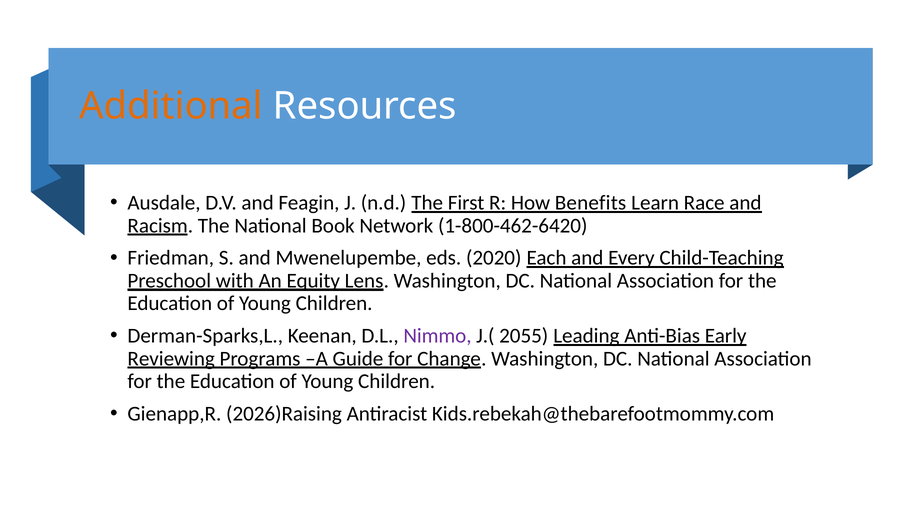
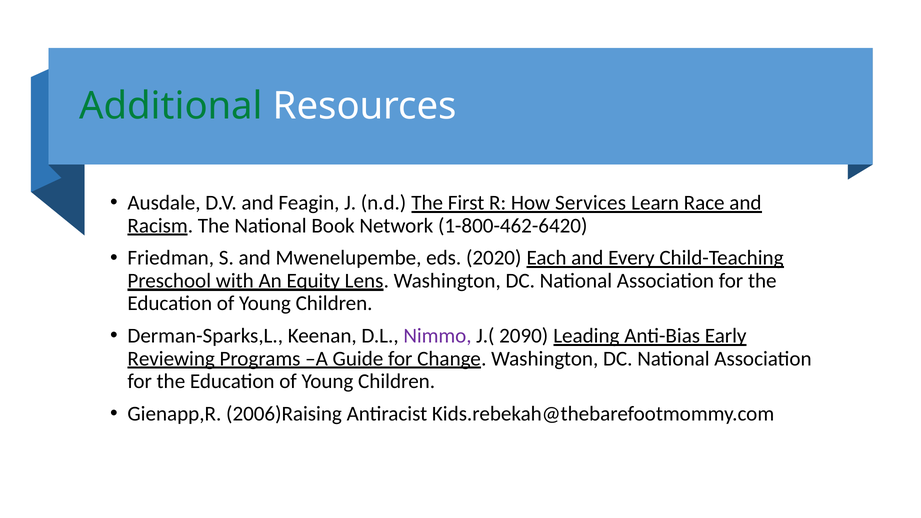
Additional colour: orange -> green (171, 106)
Benefits: Benefits -> Services (591, 203)
2055: 2055 -> 2090 (524, 336)
2026)Raising: 2026)Raising -> 2006)Raising (284, 414)
